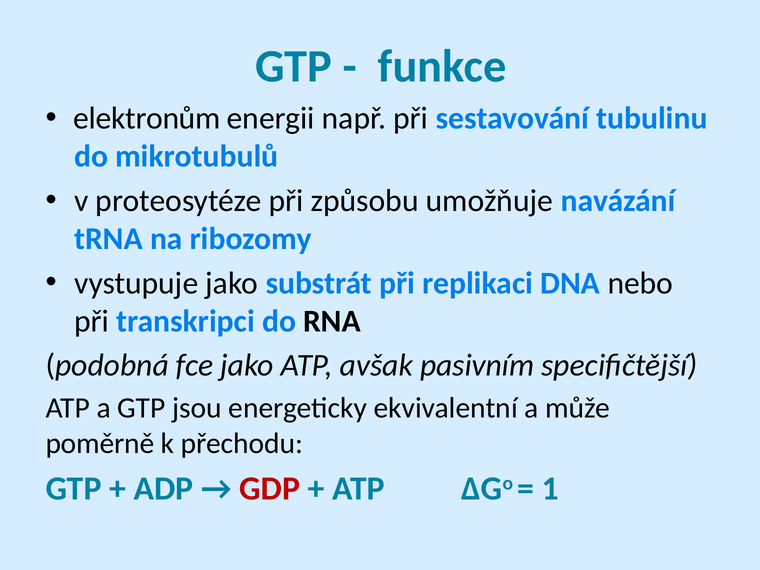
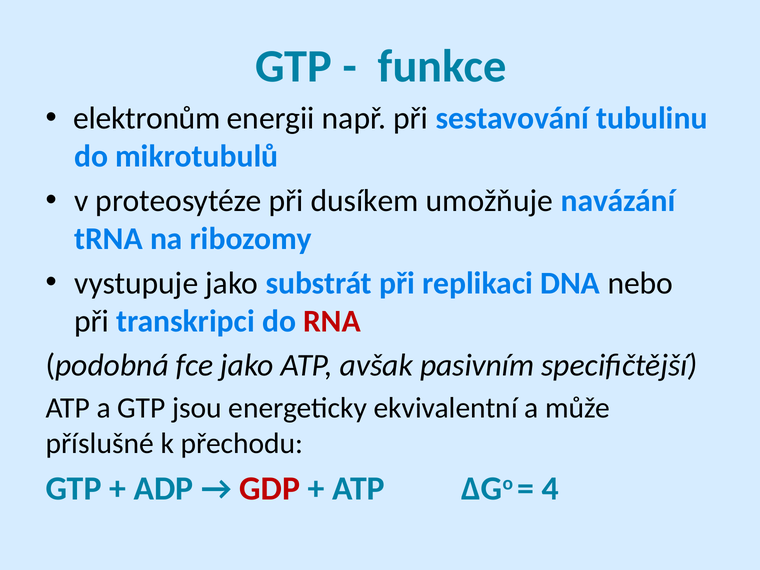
způsobu: způsobu -> dusíkem (365, 201)
RNA colour: black -> red (332, 321)
poměrně: poměrně -> příslušné (100, 443)
1: 1 -> 4 (550, 488)
